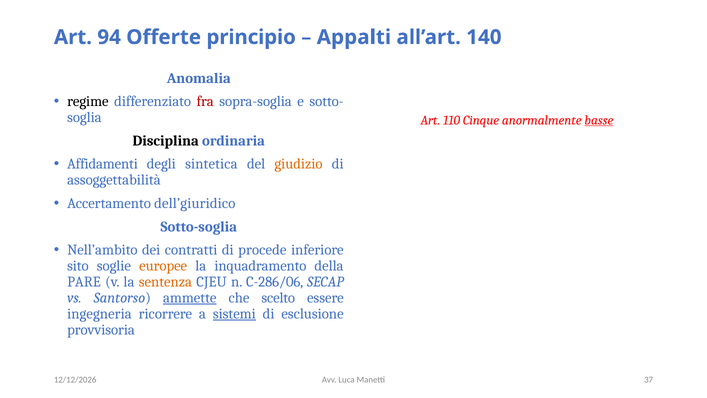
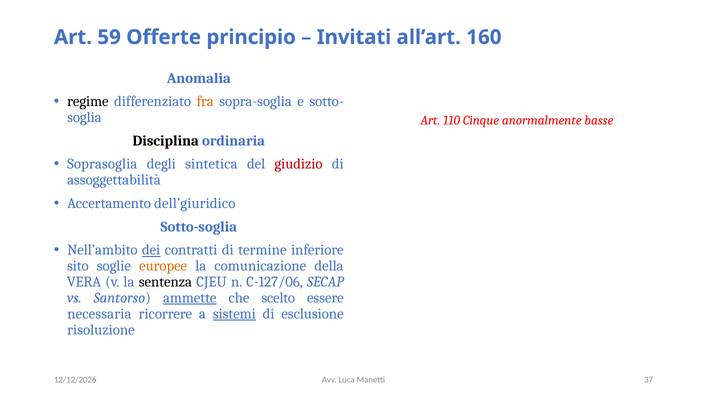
94: 94 -> 59 (109, 37)
Appalti: Appalti -> Invitati (354, 37)
140: 140 -> 160 (484, 37)
fra colour: red -> orange (205, 101)
basse underline: present -> none (599, 120)
Affidamenti: Affidamenti -> Soprasoglia (102, 164)
giudizio colour: orange -> red (298, 164)
dei underline: none -> present (151, 250)
procede: procede -> termine (262, 250)
inquadramento: inquadramento -> comunicazione (260, 266)
PARE: PARE -> VERA (84, 282)
sentenza colour: orange -> black (165, 282)
C-286/06: C-286/06 -> C-127/06 (275, 282)
ingegneria: ingegneria -> necessaria (99, 314)
provvisoria: provvisoria -> risoluzione (101, 329)
